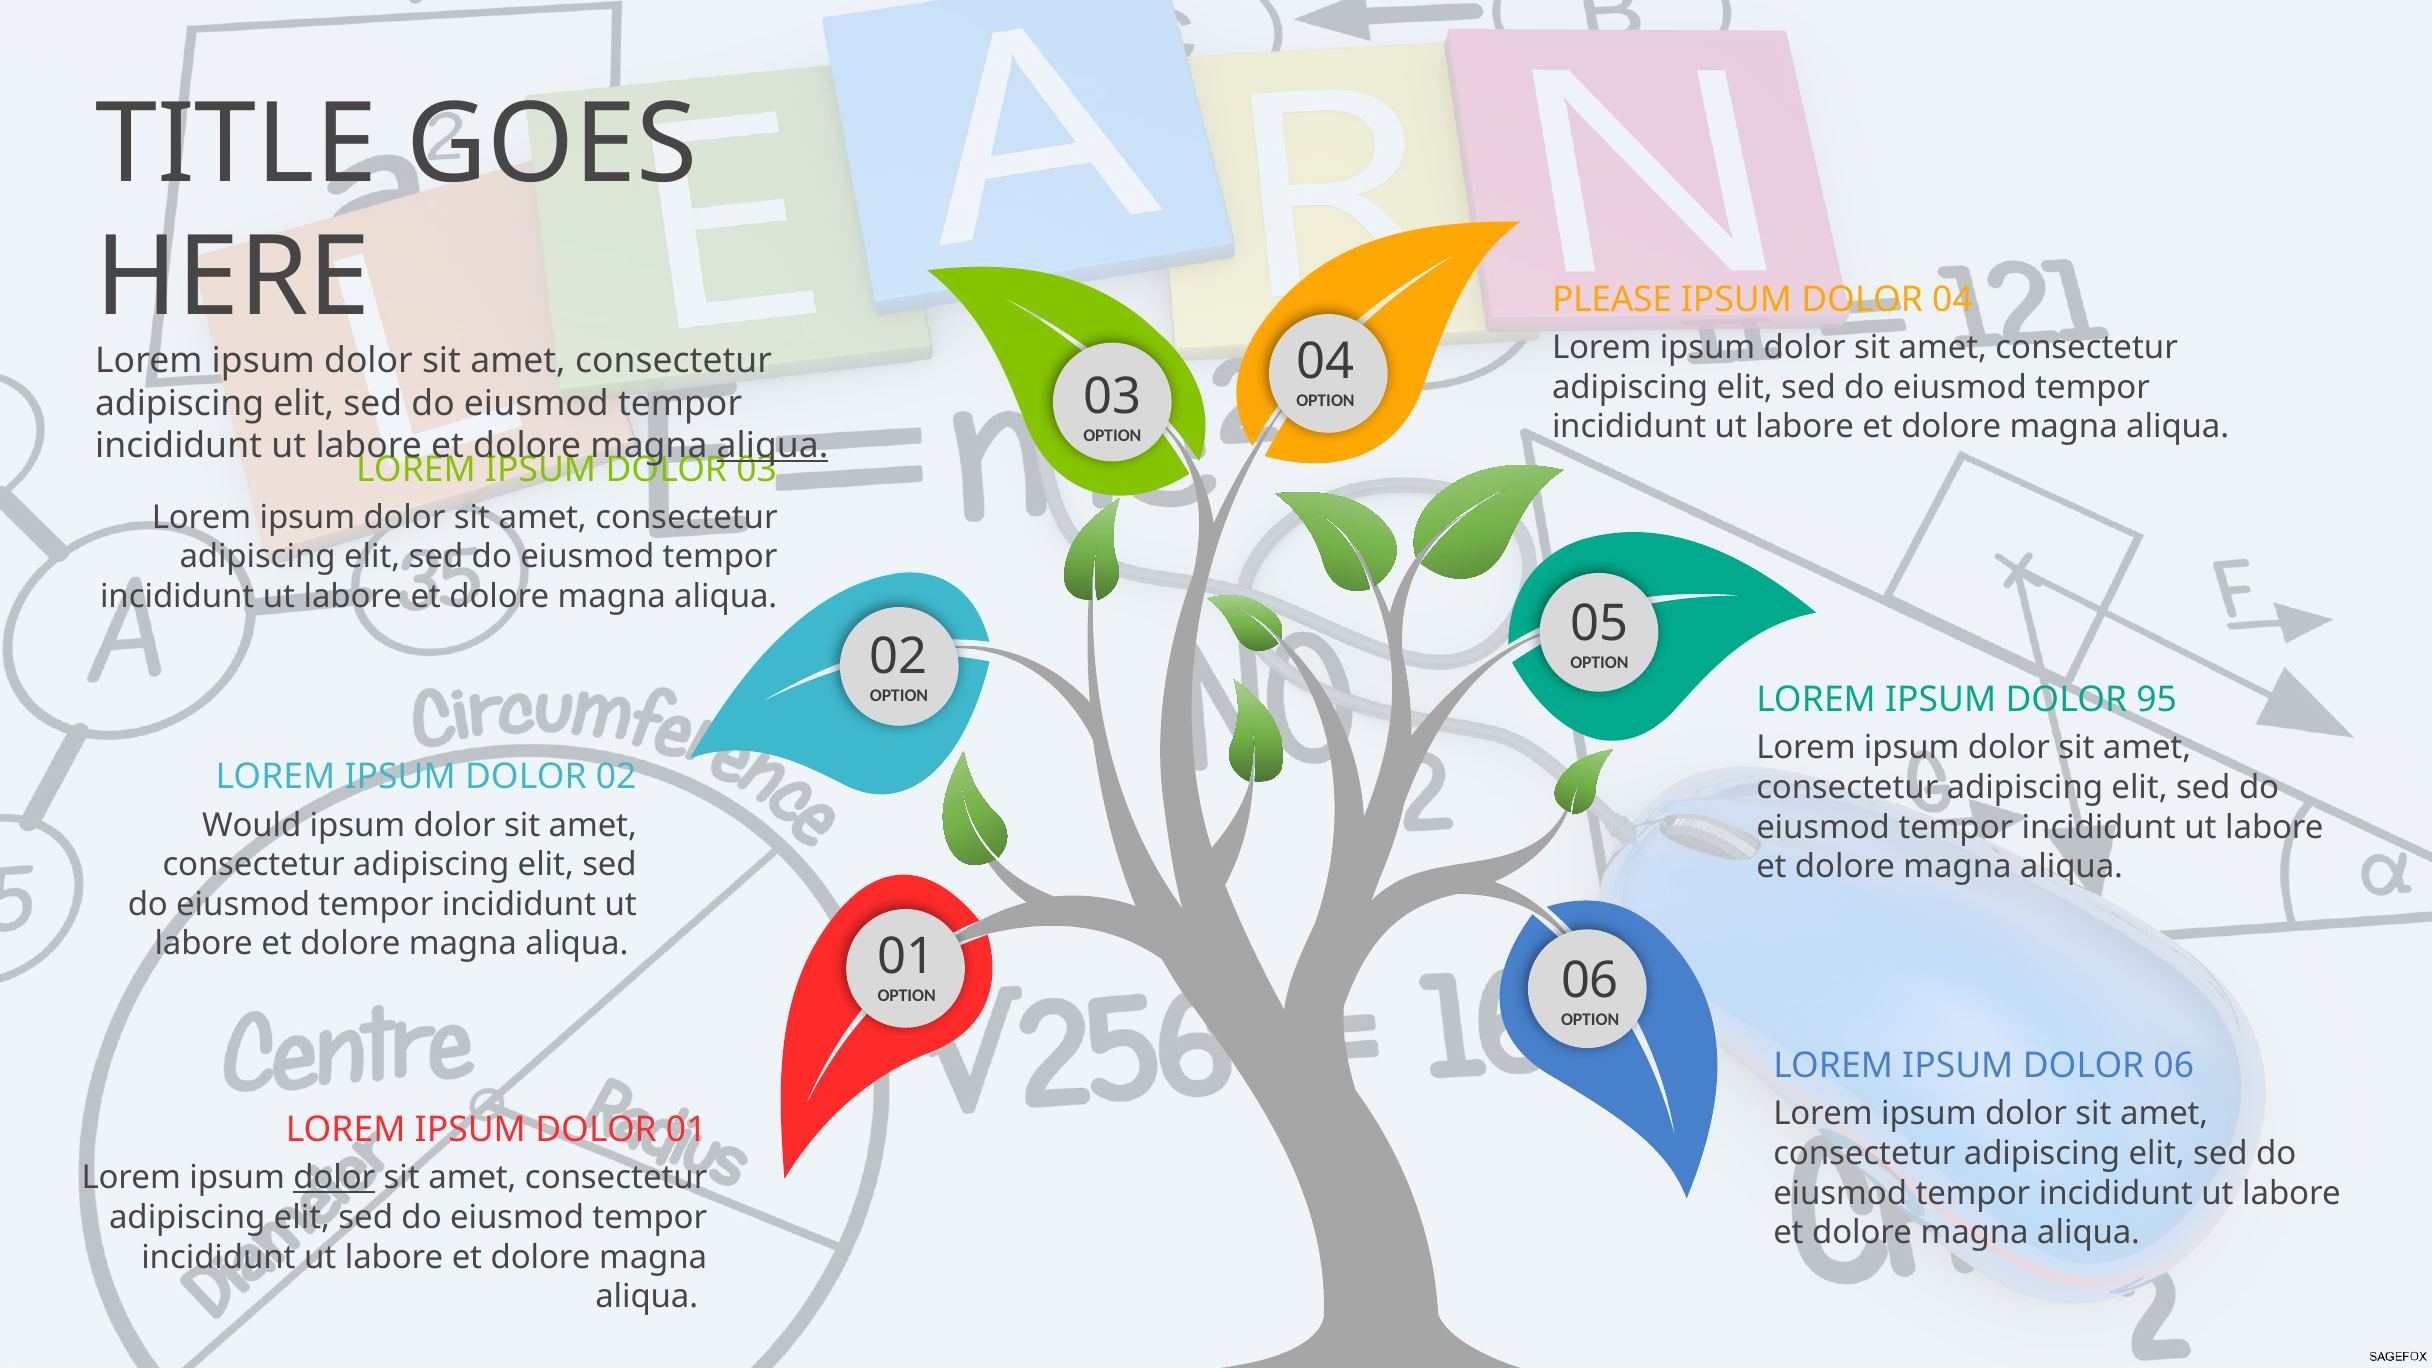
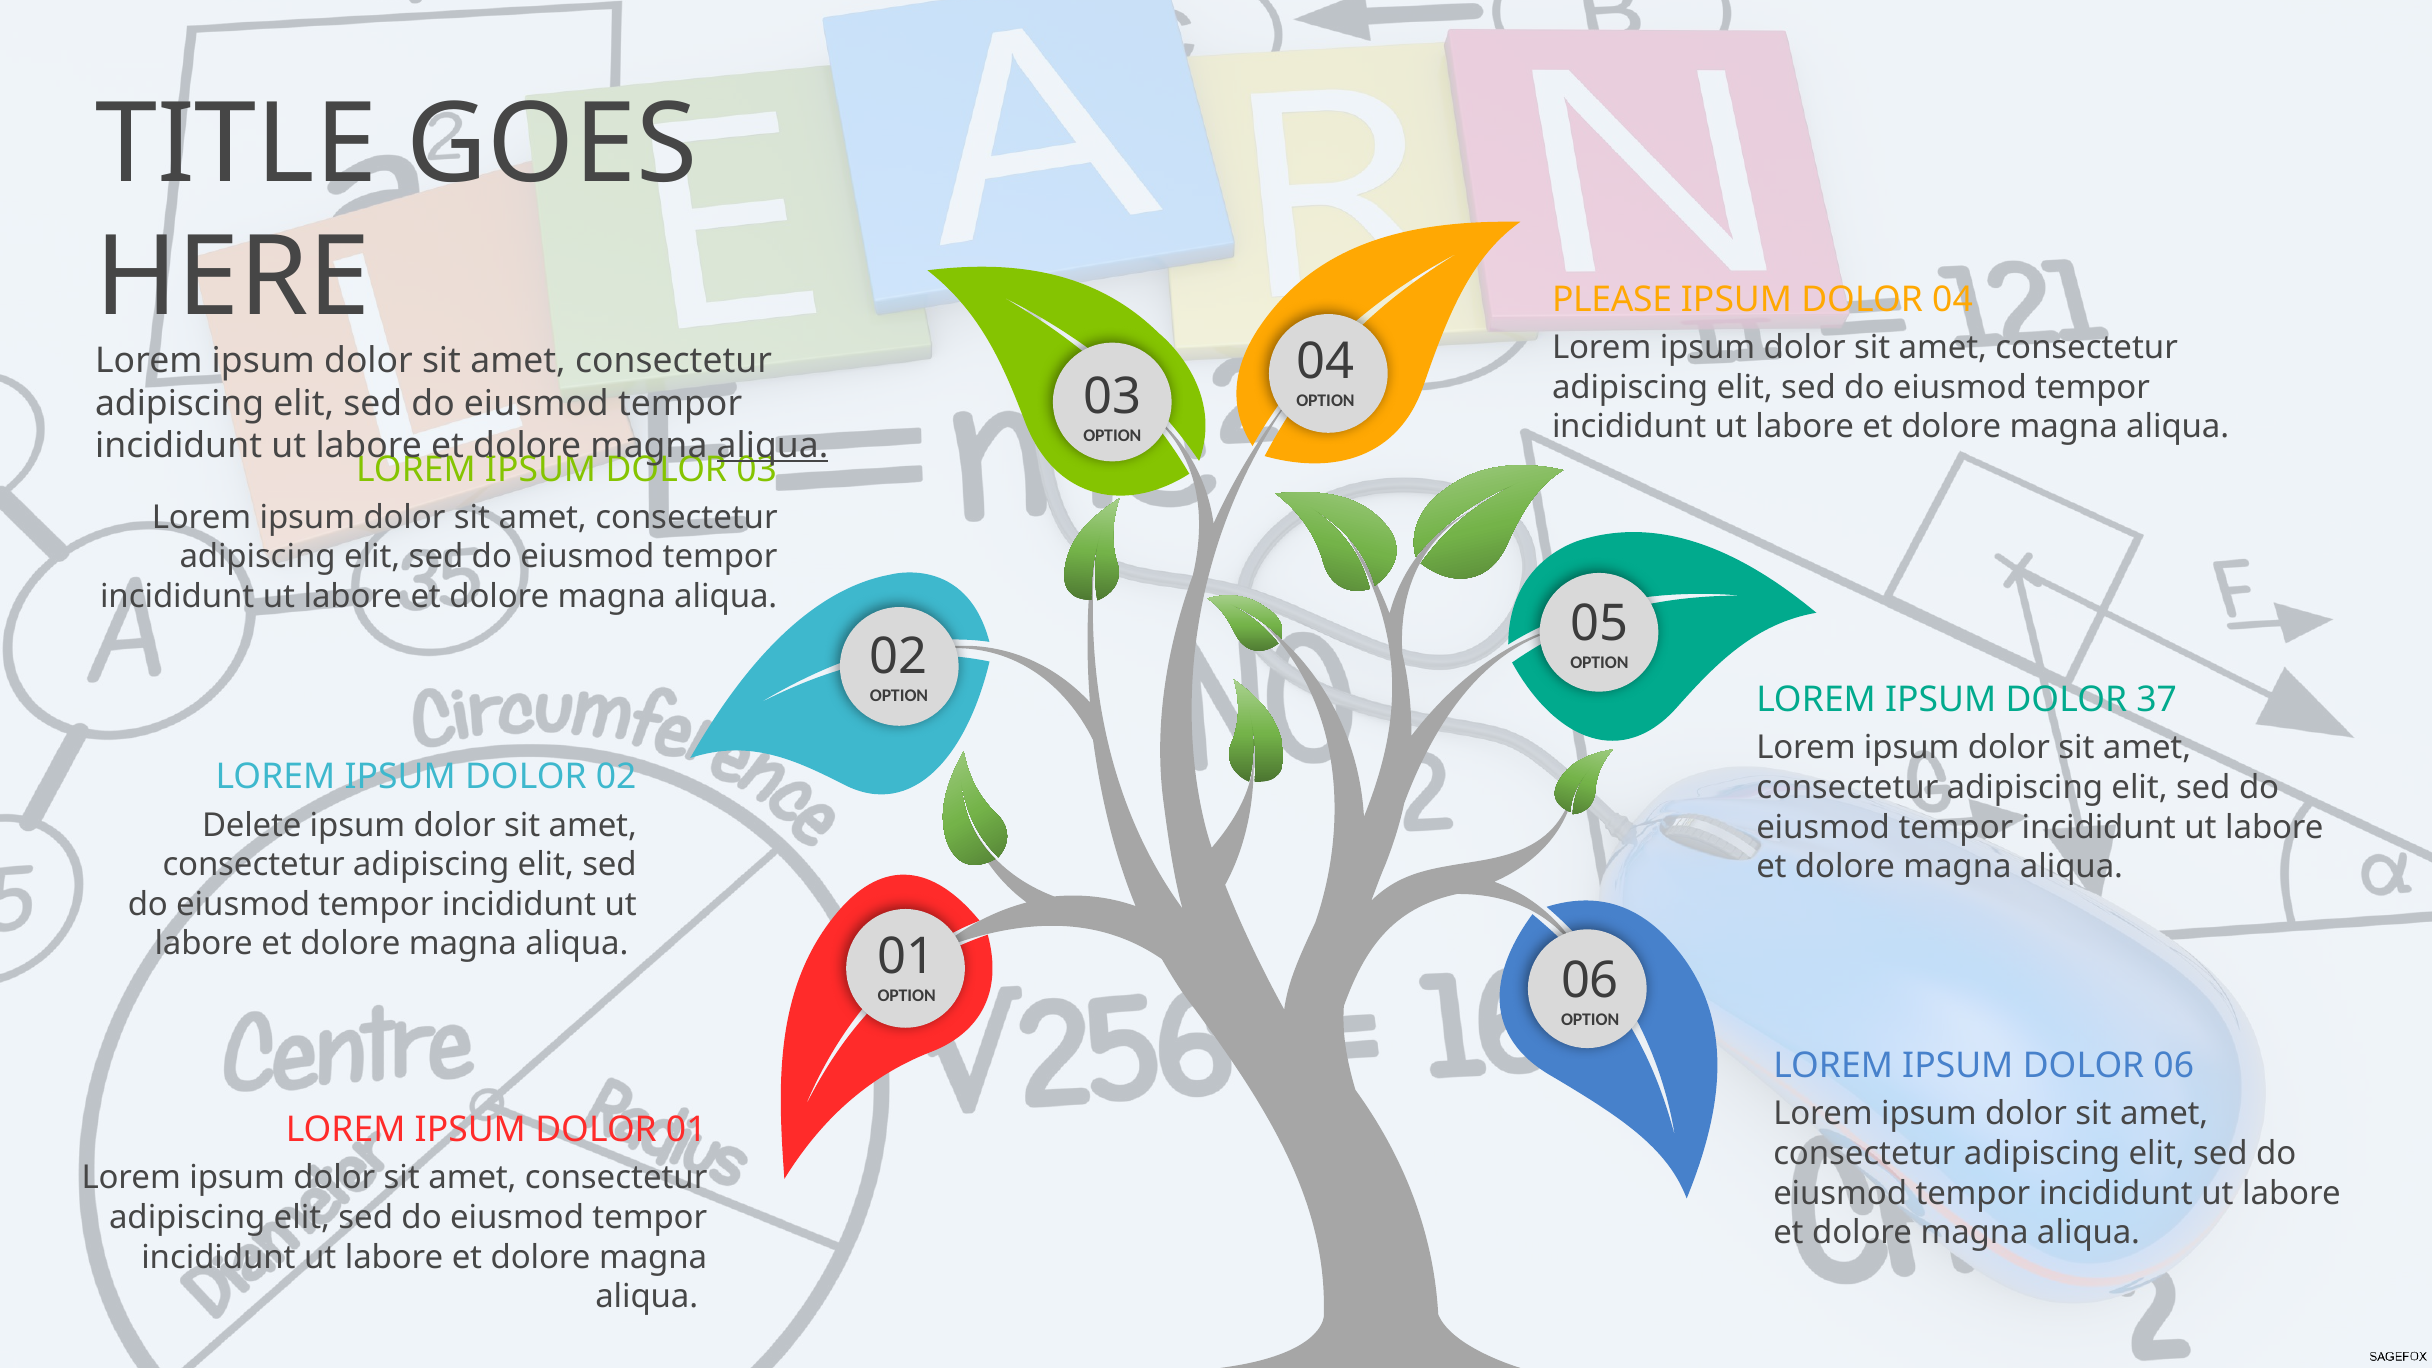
95: 95 -> 37 (2157, 700)
Would: Would -> Delete (252, 825)
dolor underline: present -> none (334, 1178)
